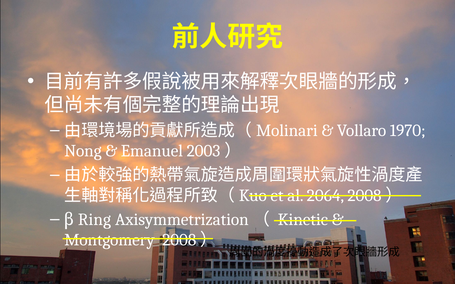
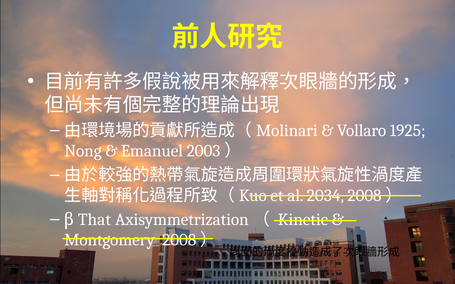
1970: 1970 -> 1925 (408, 131)
2064: 2064 -> 2034 (325, 196)
Ring: Ring -> That (94, 220)
